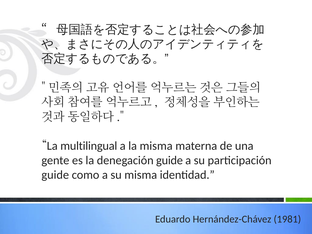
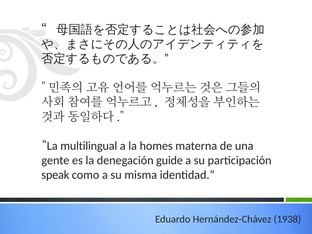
la misma: misma -> homes (156, 146)
guide: guide -> speak (55, 175)
1981: 1981 -> 1938 (287, 219)
